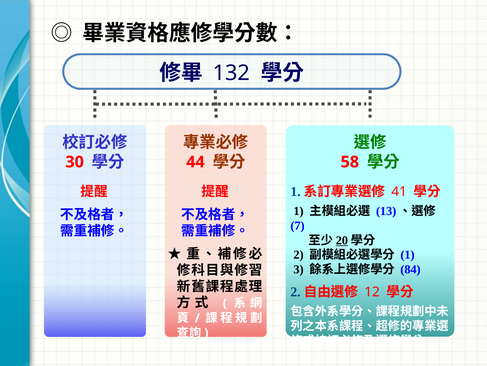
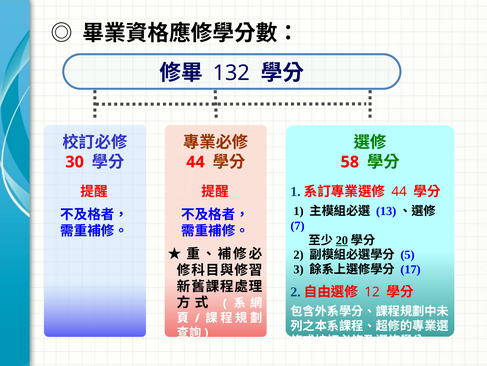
41: 41 -> 44 (399, 191)
1: 1 -> 5 (408, 254)
84: 84 -> 17 (411, 269)
